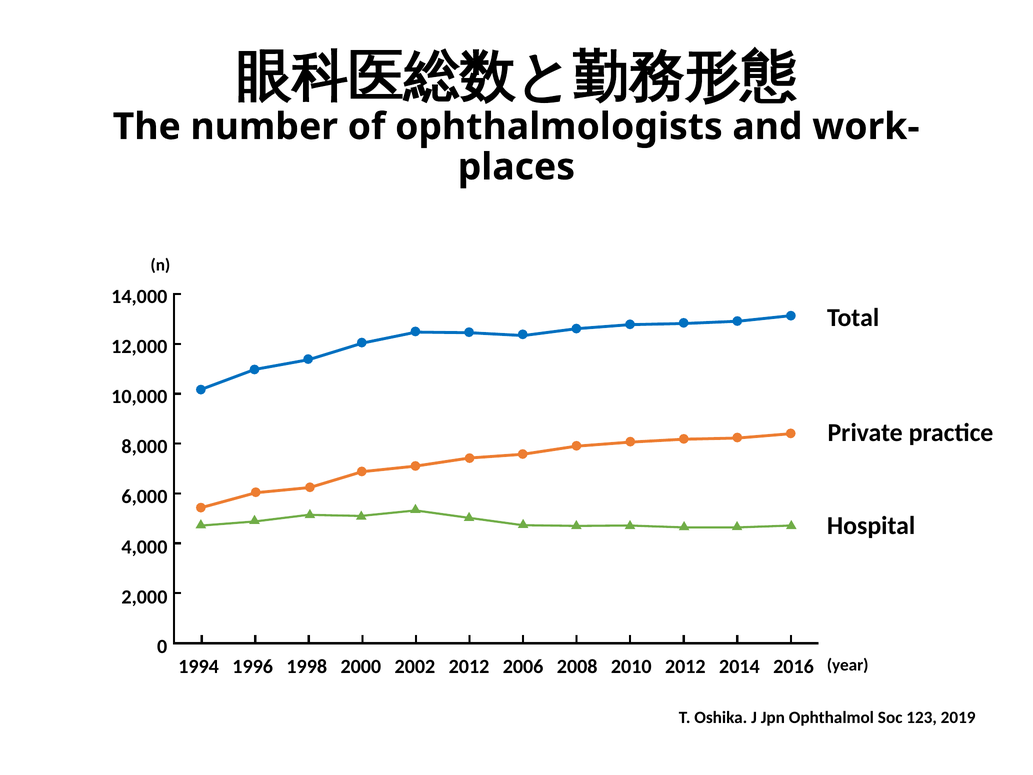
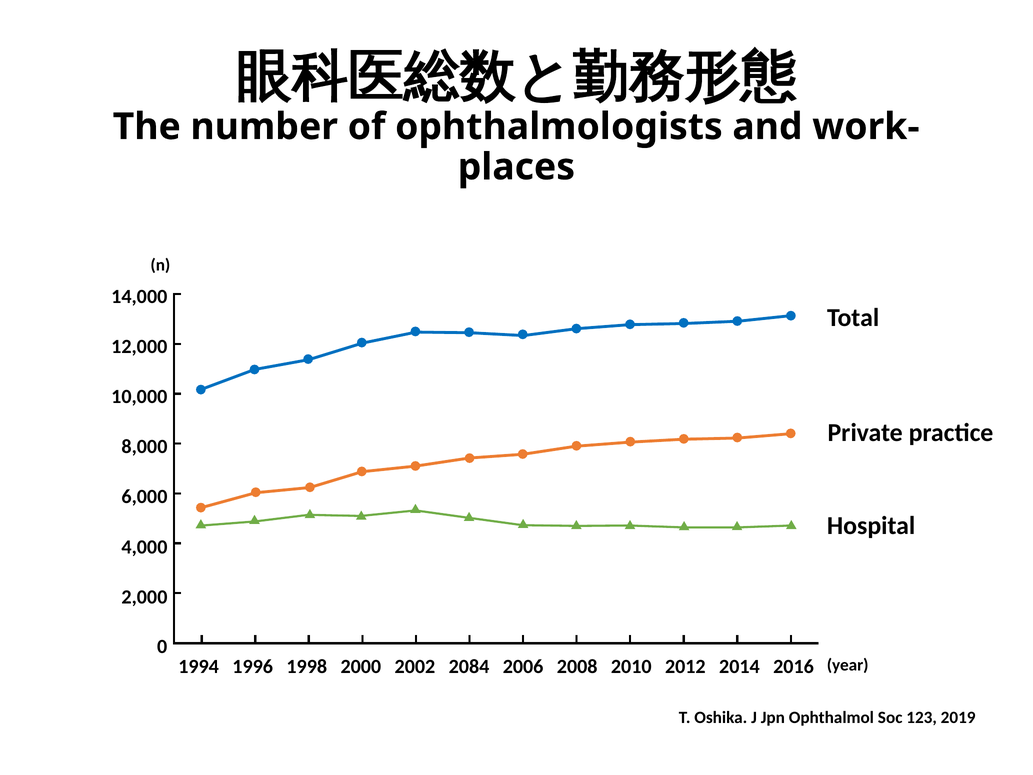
2002 2012: 2012 -> 2084 (469, 667)
